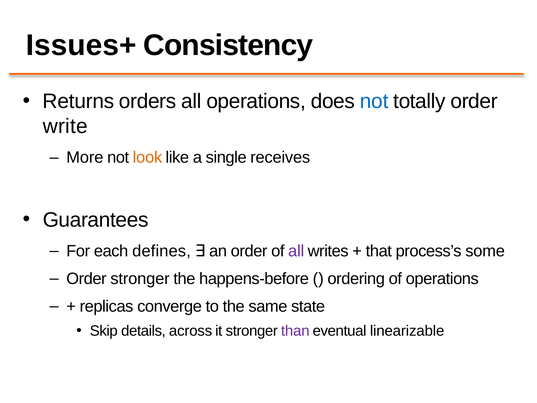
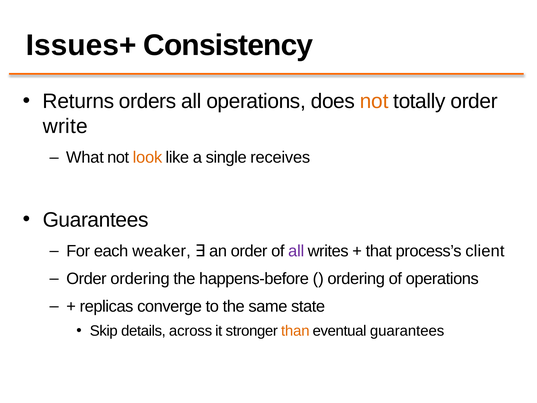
not colour: blue -> orange (374, 101)
More: More -> What (85, 157)
defines: defines -> weaker (162, 251)
some: some -> client (485, 251)
Order stronger: stronger -> ordering (140, 278)
than colour: purple -> orange (295, 331)
eventual linearizable: linearizable -> guarantees (407, 331)
